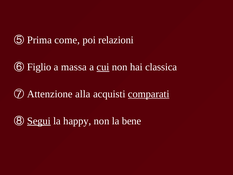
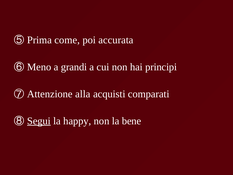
relazioni: relazioni -> accurata (116, 40)
Figlio: Figlio -> Meno (39, 67)
massa: massa -> grandi (74, 67)
cui underline: present -> none (103, 67)
classica: classica -> principi (161, 67)
comparati underline: present -> none (149, 94)
